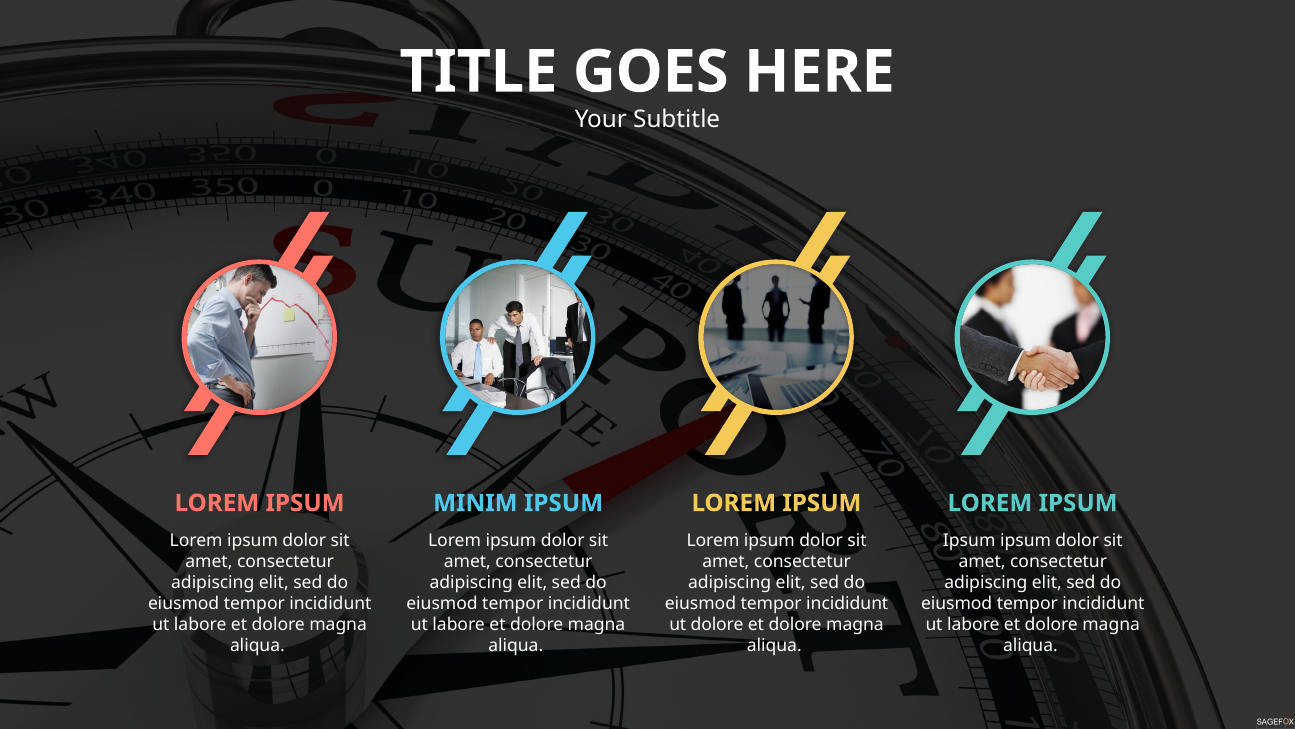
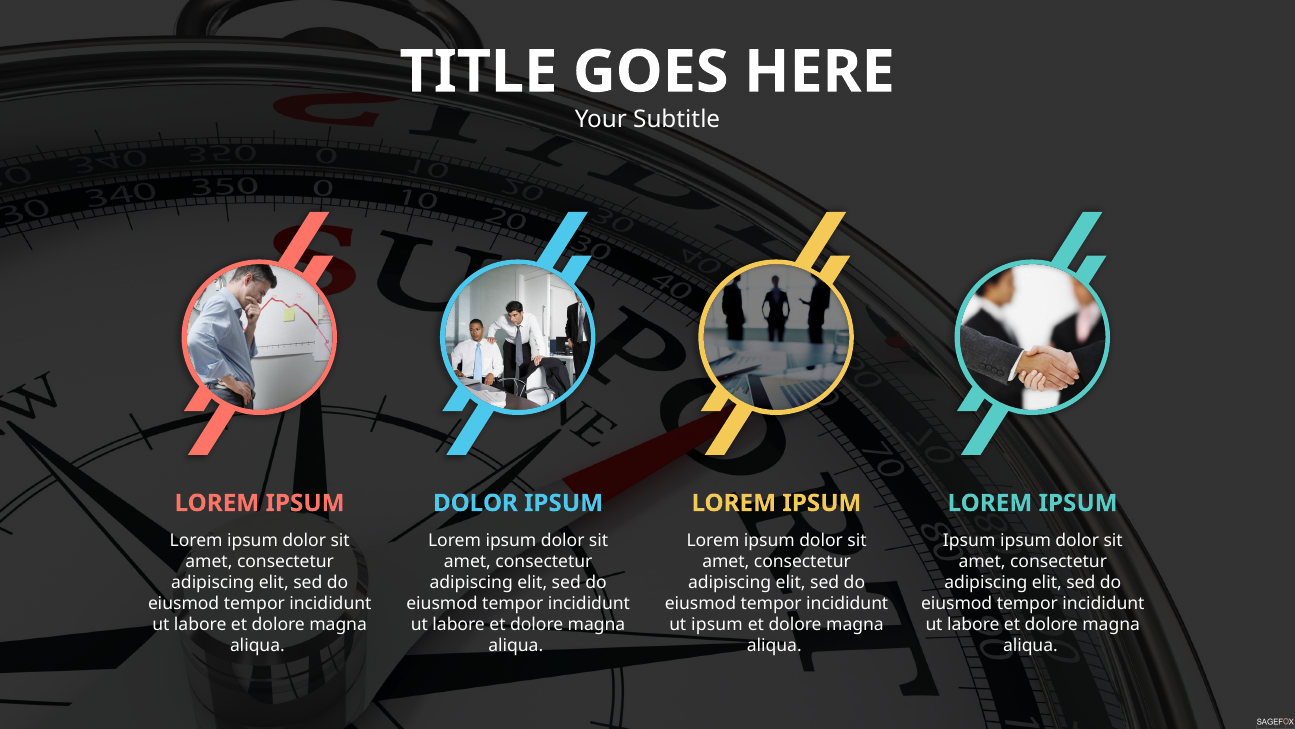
MINIM: MINIM -> DOLOR (475, 503)
ut dolore: dolore -> ipsum (717, 625)
